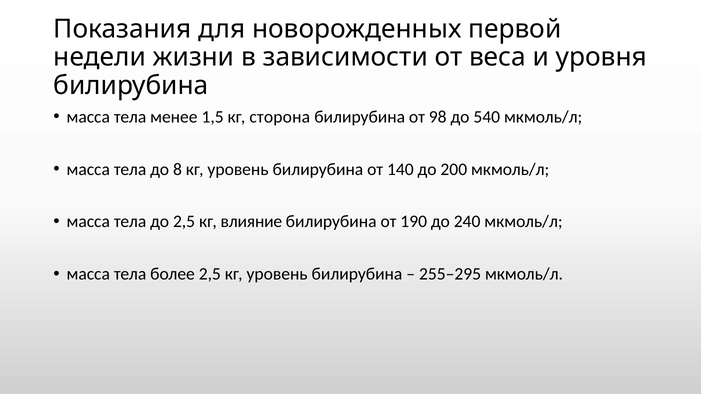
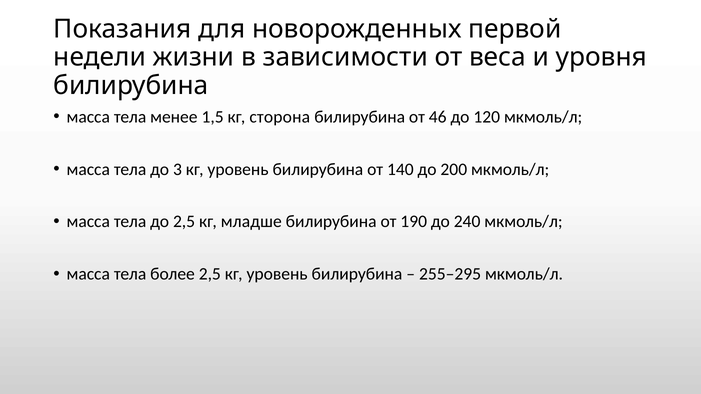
98: 98 -> 46 (438, 117)
540: 540 -> 120 (487, 117)
8: 8 -> 3 (177, 169)
влияние: влияние -> младше (251, 222)
